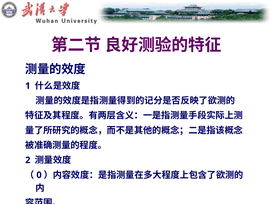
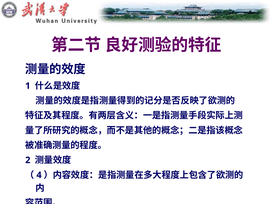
0: 0 -> 4 (39, 175)
